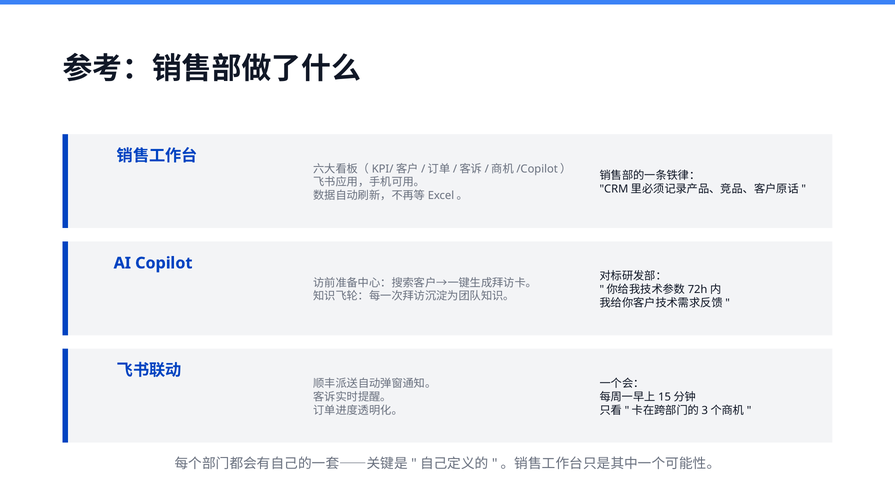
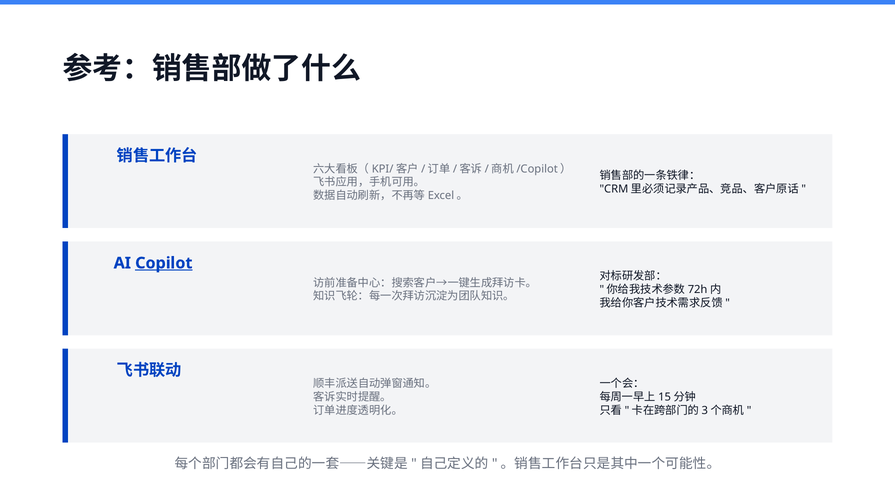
Copilot underline: none -> present (164, 263)
